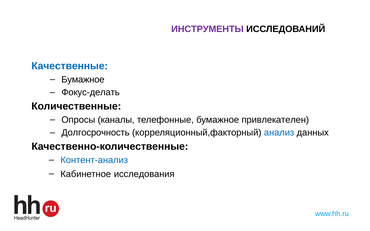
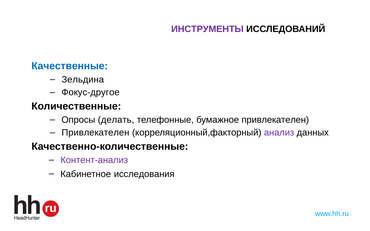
Бумажное: Бумажное -> Зельдина (83, 80)
Фокус-делать: Фокус-делать -> Фокус-другое (91, 93)
каналы: каналы -> делать (116, 120)
Долгосрочность: Долгосрочность -> Привлекателен (95, 133)
анализ colour: blue -> purple (279, 133)
Контент-анализ colour: blue -> purple (94, 160)
